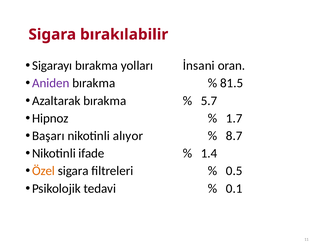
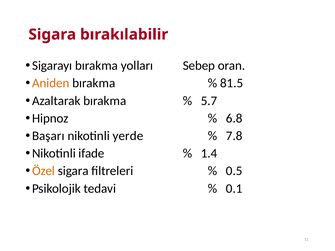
İnsani: İnsani -> Sebep (199, 66)
Aniden colour: purple -> orange (51, 83)
1.7: 1.7 -> 6.8 (234, 118)
alıyor: alıyor -> yerde (128, 136)
8.7: 8.7 -> 7.8 (234, 136)
